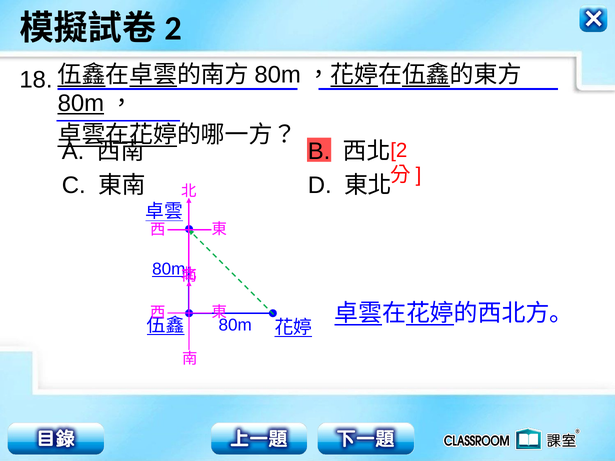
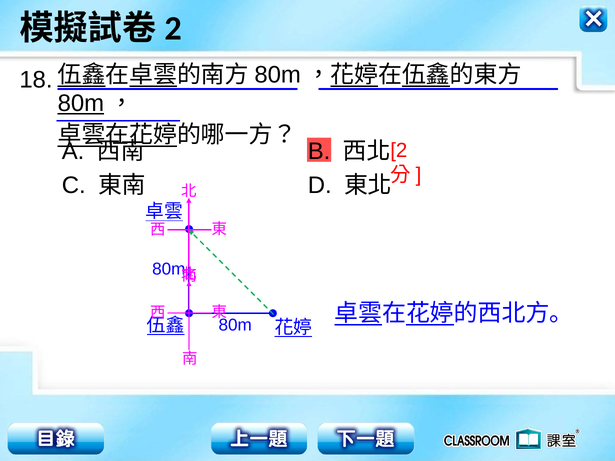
80m underline: present -> none (169, 269)
